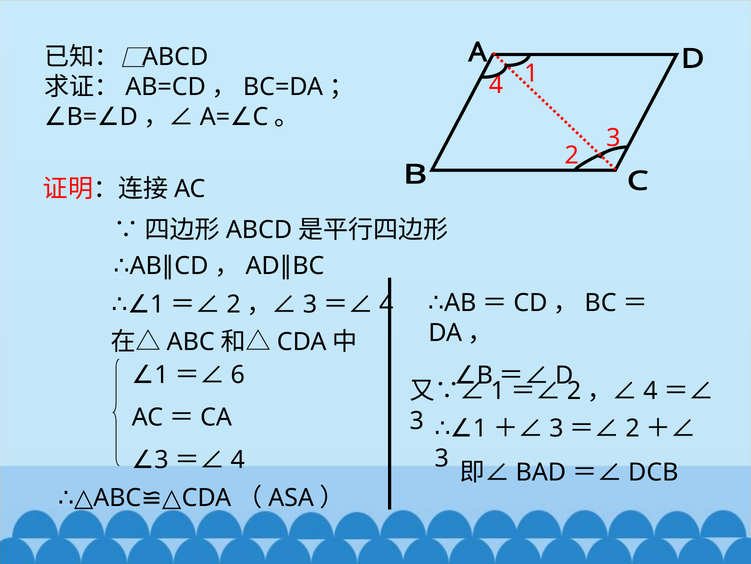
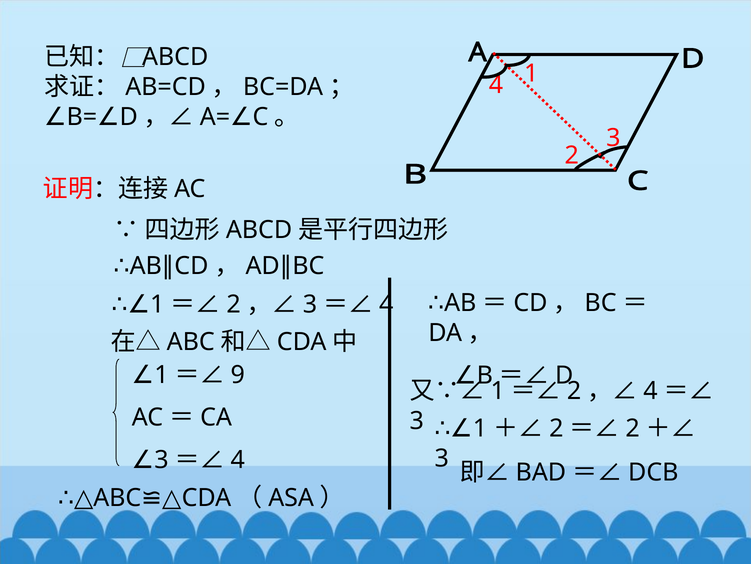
6: 6 -> 9 (238, 374)
3: 3 -> 2 (556, 428)
